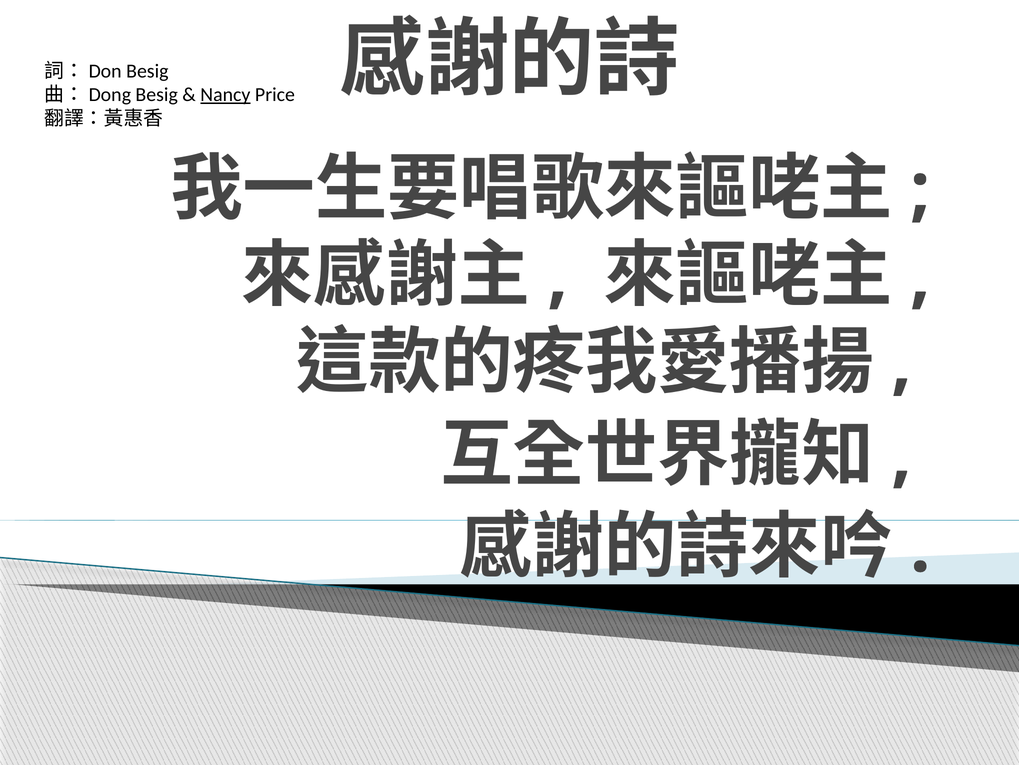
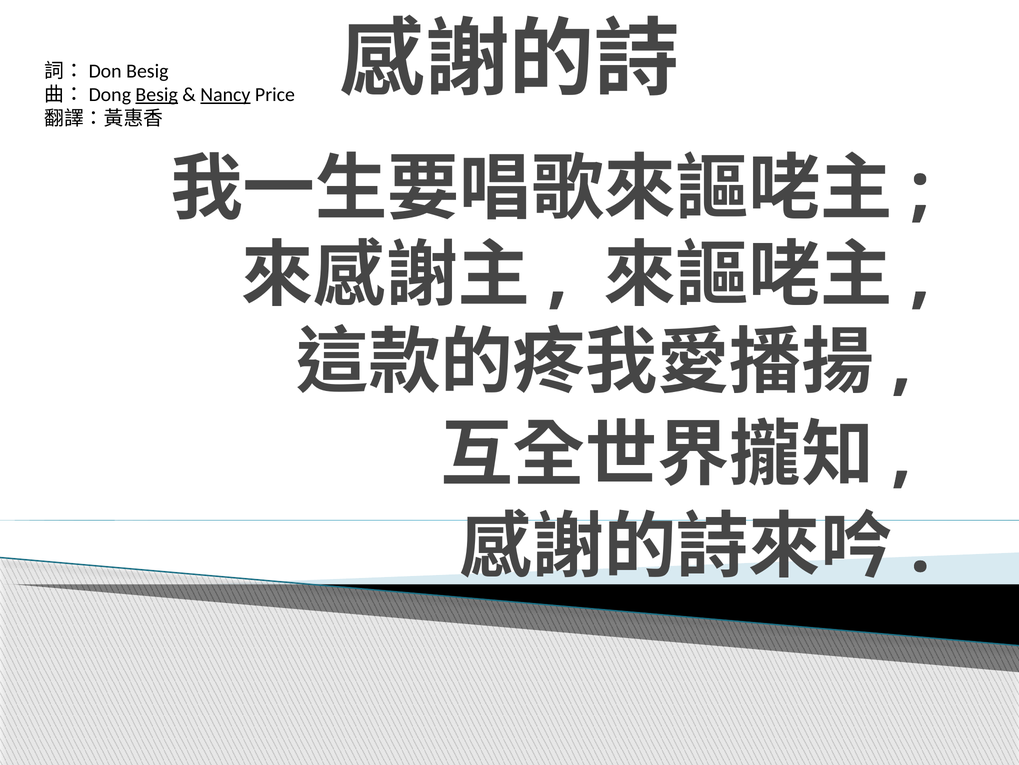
Besig underline: none -> present (157, 95)
